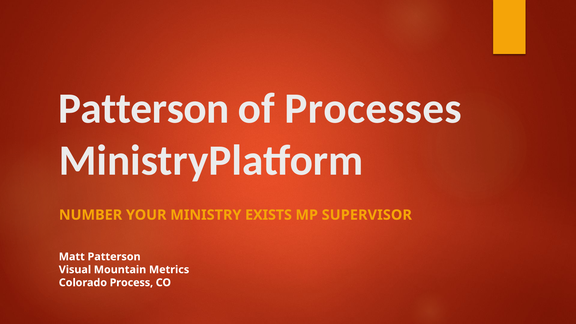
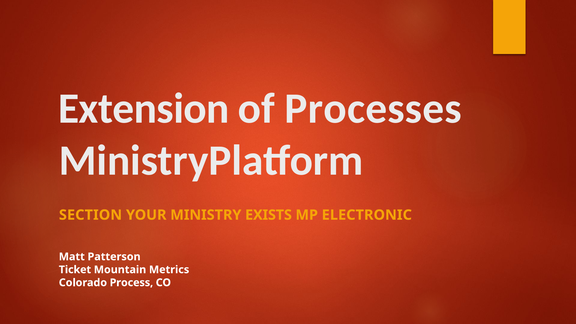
Patterson: Patterson -> Extension (144, 109)
NUMBER: NUMBER -> SECTION (90, 215)
SUPERVISOR: SUPERVISOR -> ELECTRONIC (367, 215)
Visual: Visual -> Ticket (75, 270)
